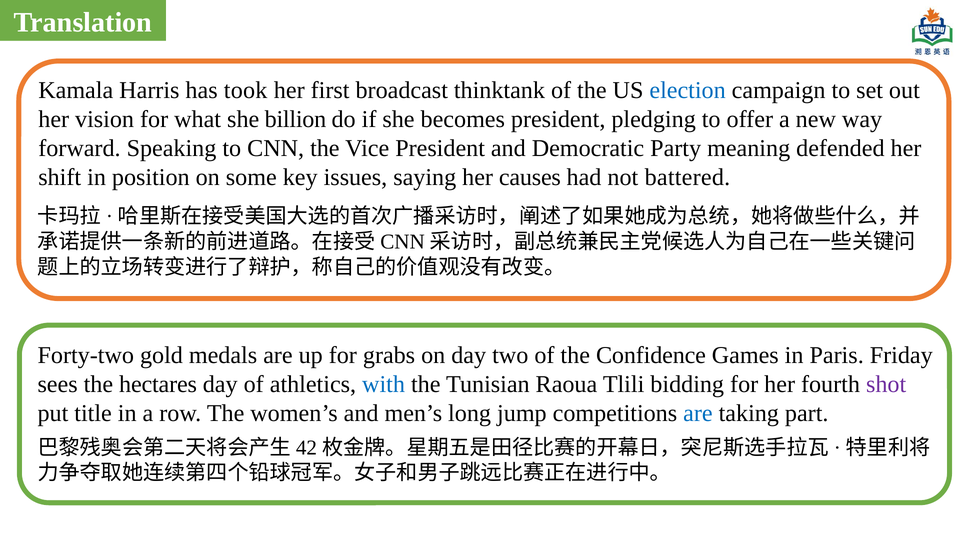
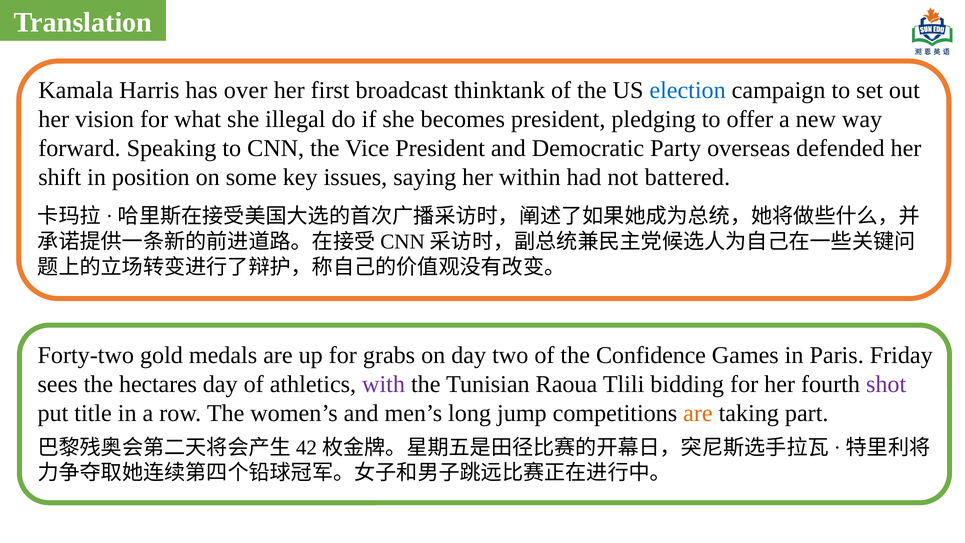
took: took -> over (246, 90)
billion: billion -> illegal (295, 119)
meaning: meaning -> overseas (749, 148)
causes: causes -> within (530, 177)
with colour: blue -> purple (384, 384)
are colour: blue -> orange (698, 413)
